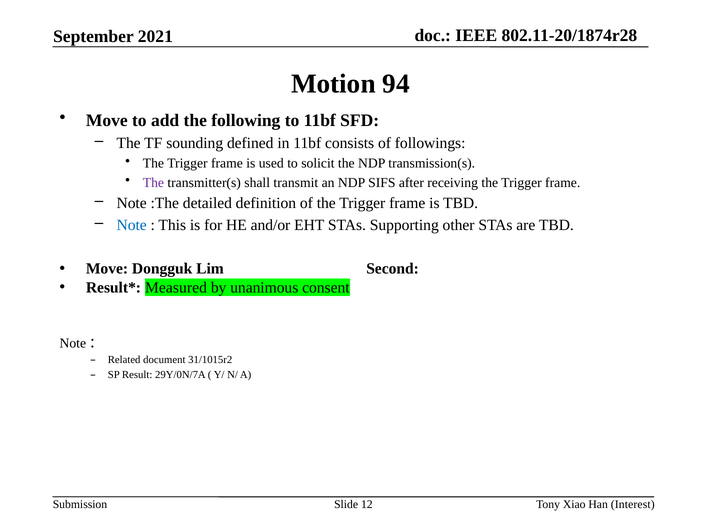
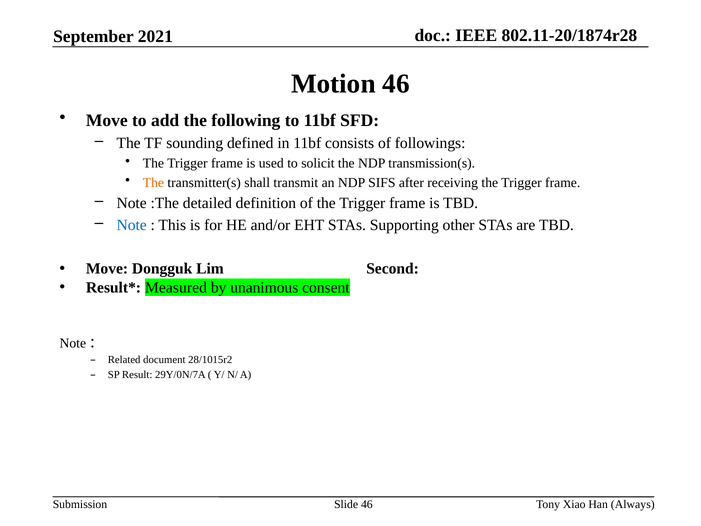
Motion 94: 94 -> 46 (396, 84)
The colour: purple -> orange (153, 182)
31/1015r2: 31/1015r2 -> 28/1015r2 (210, 359)
Slide 12: 12 -> 46 (367, 504)
Interest: Interest -> Always (633, 504)
